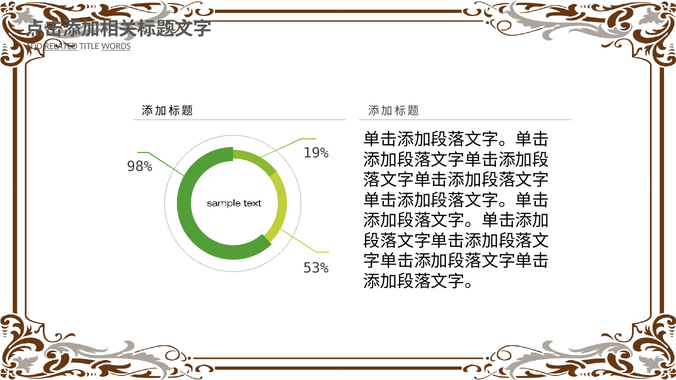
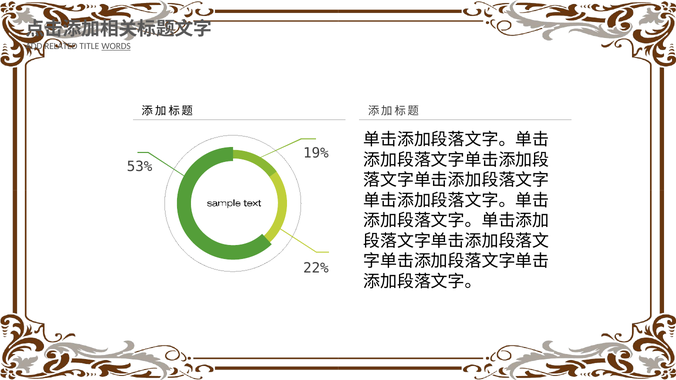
RELATED underline: present -> none (61, 46)
98%: 98% -> 53% (140, 166)
53%: 53% -> 22% (316, 268)
